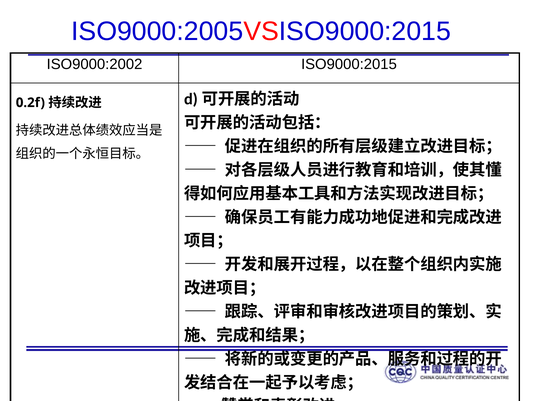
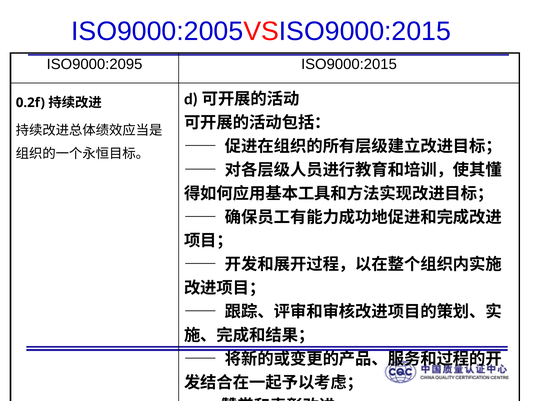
ISO9000:2002: ISO9000:2002 -> ISO9000:2095 (95, 64)
